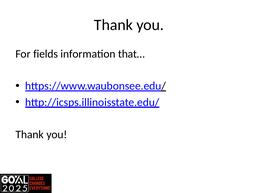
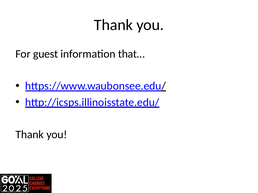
fields: fields -> guest (46, 54)
